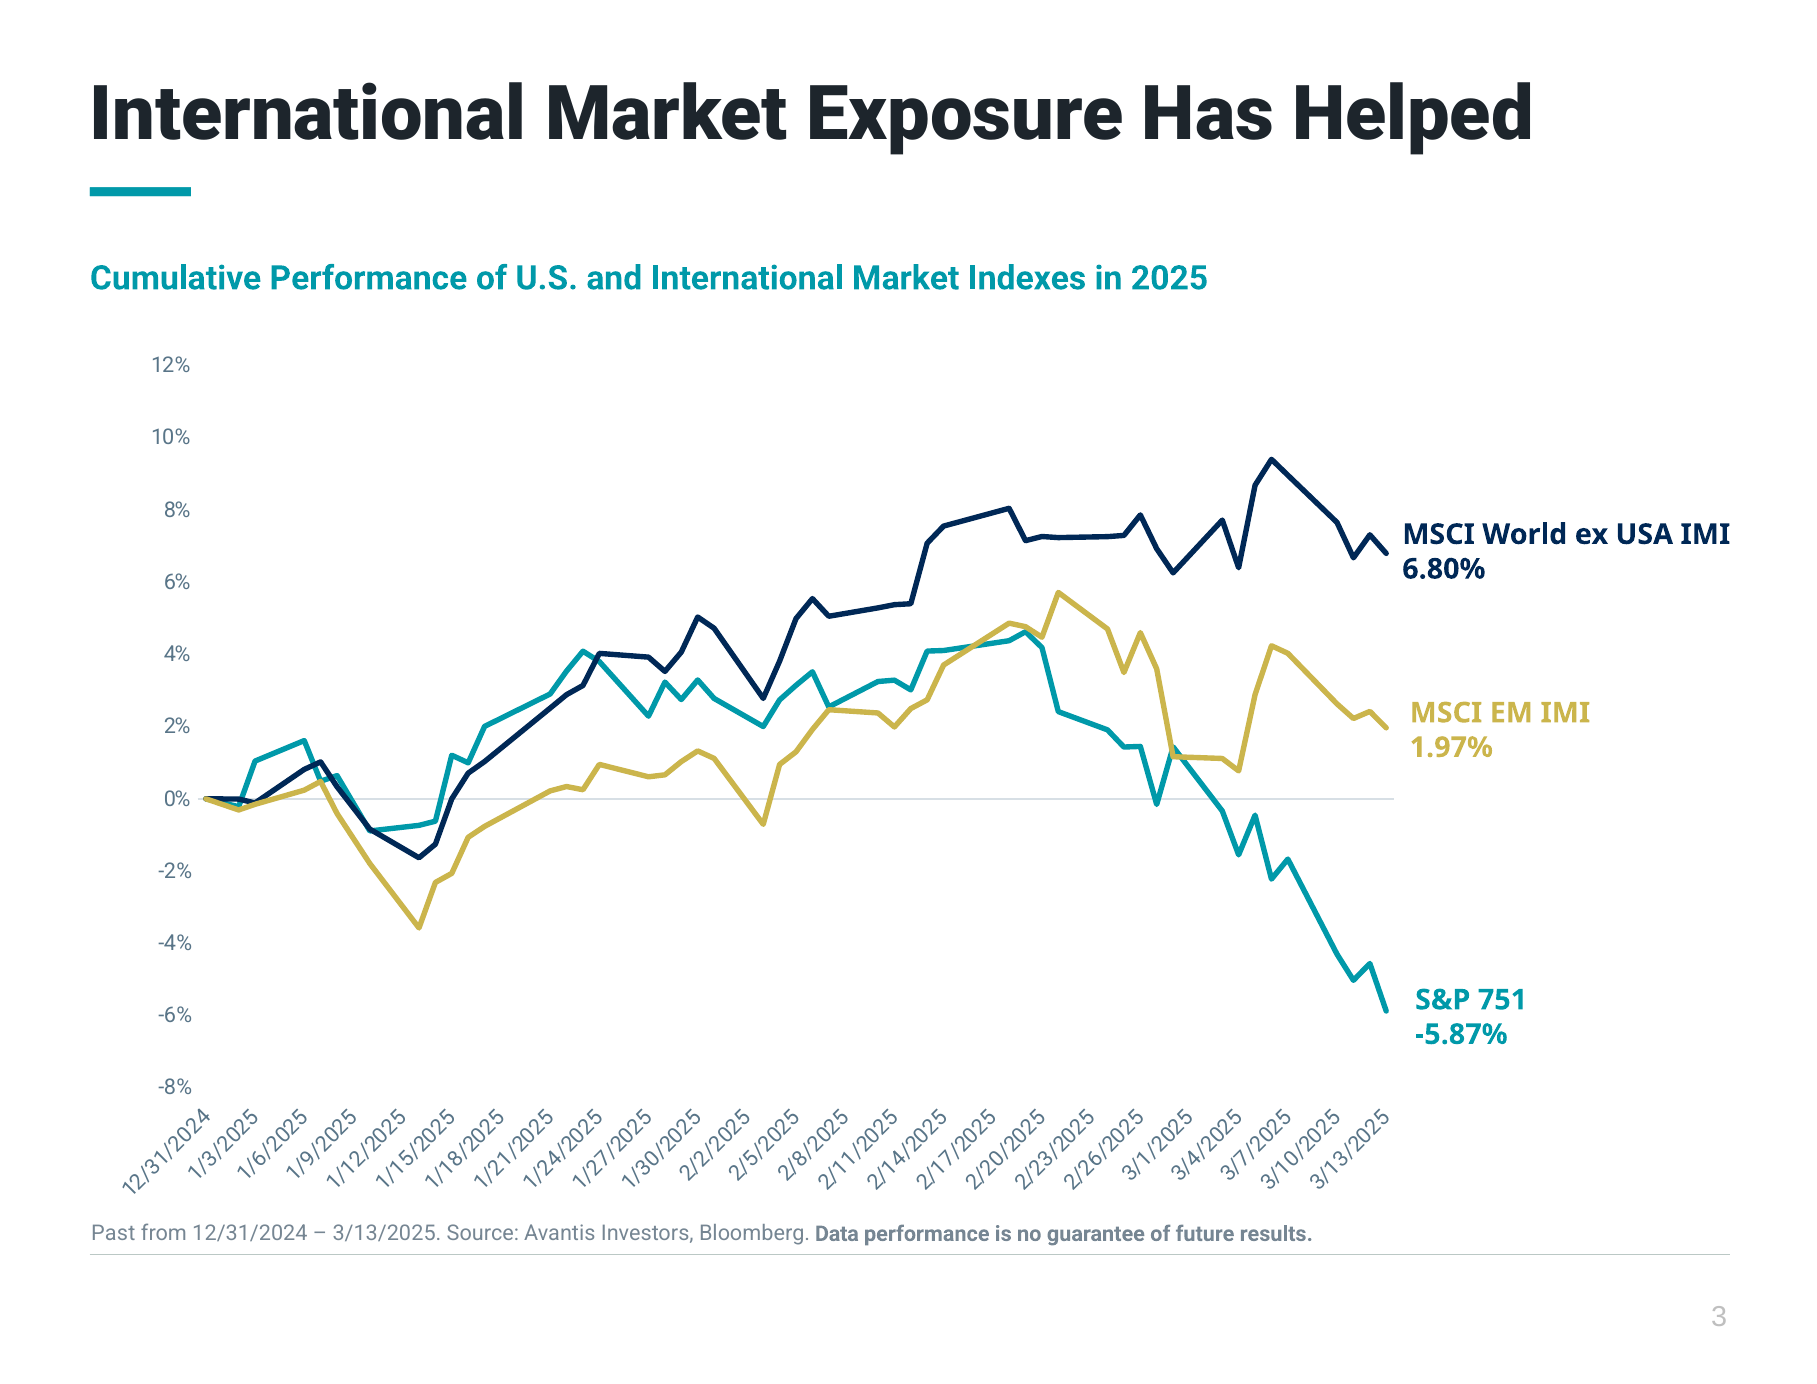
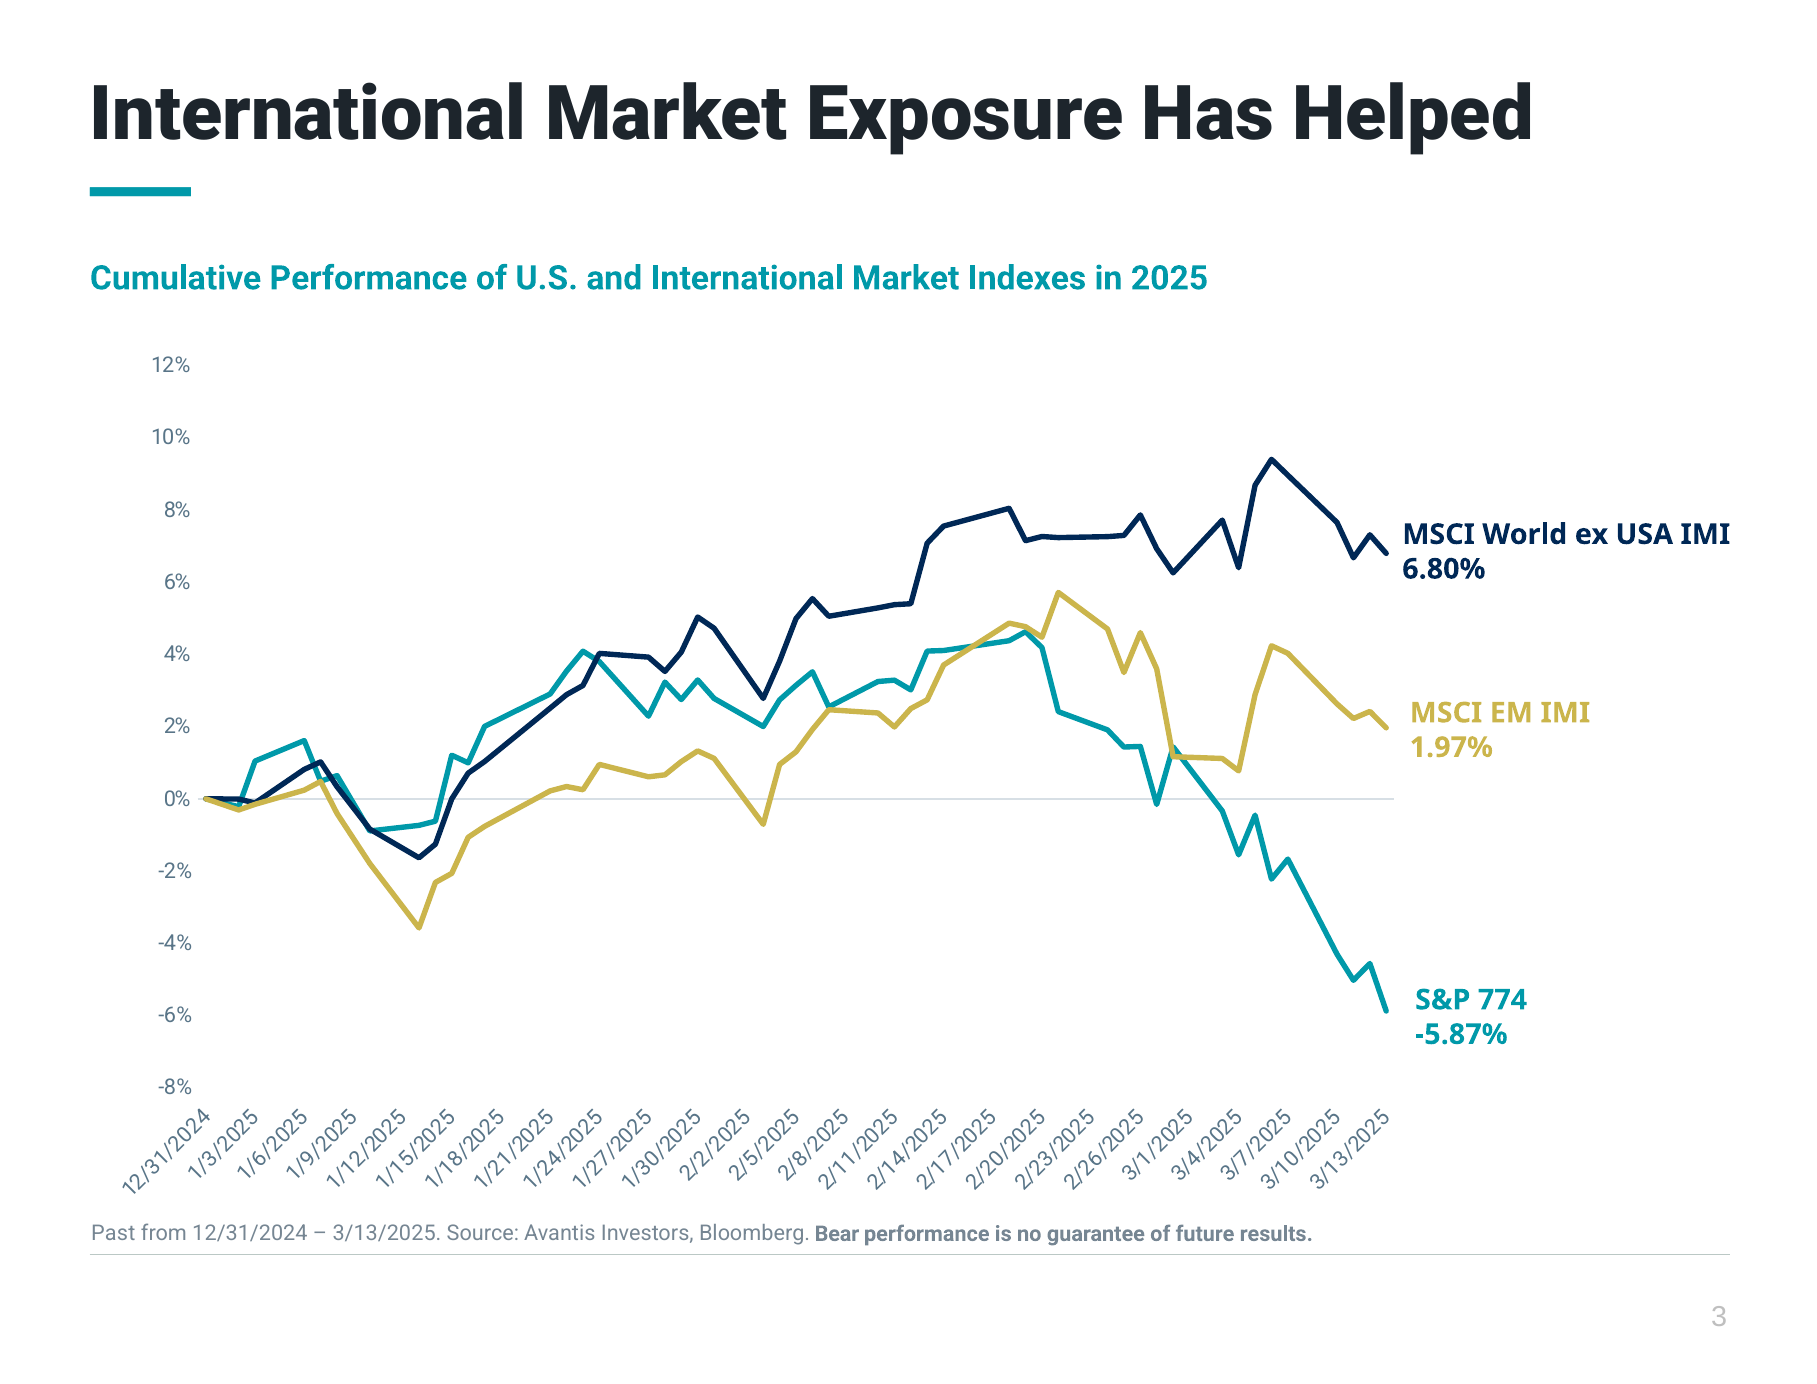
751: 751 -> 774 (1503, 1000)
Data: Data -> Bear (837, 1234)
